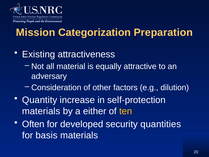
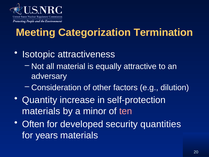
Mission: Mission -> Meeting (36, 32)
Preparation: Preparation -> Termination (163, 32)
Existing: Existing -> Isotopic (39, 54)
either: either -> minor (95, 111)
ten colour: yellow -> pink (126, 111)
basis: basis -> years (47, 135)
